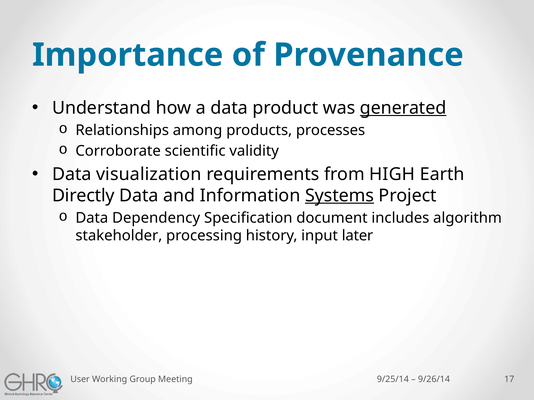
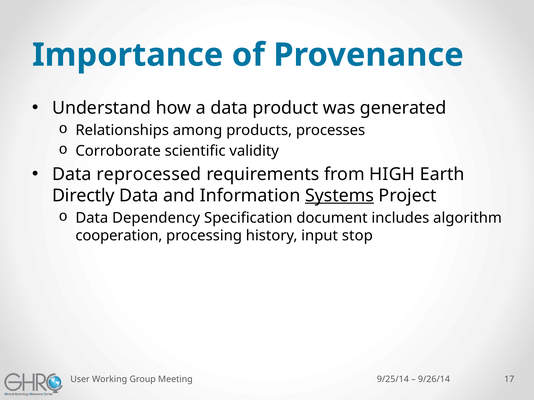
generated underline: present -> none (403, 108)
visualization: visualization -> reprocessed (149, 175)
stakeholder: stakeholder -> cooperation (119, 236)
later: later -> stop (357, 236)
